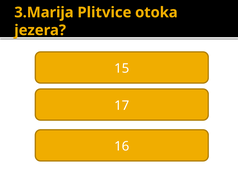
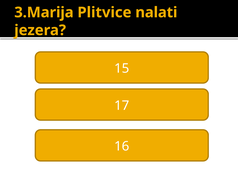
otoka: otoka -> nalati (156, 12)
